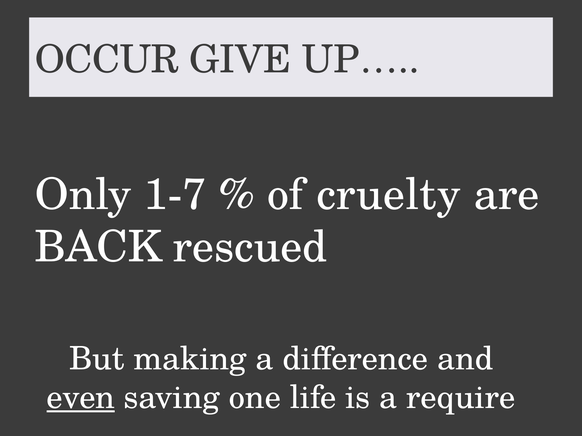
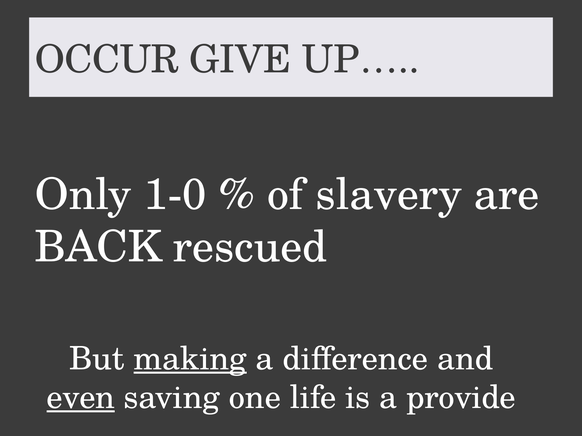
1-7: 1-7 -> 1-0 (175, 195)
cruelty: cruelty -> slavery (389, 195)
making underline: none -> present (190, 359)
require: require -> provide (461, 398)
